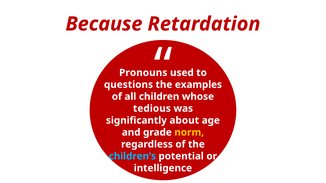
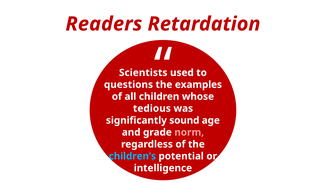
Because: Because -> Readers (104, 24)
Pronouns: Pronouns -> Scientists (143, 73)
about: about -> sound (184, 121)
norm colour: yellow -> pink (189, 133)
